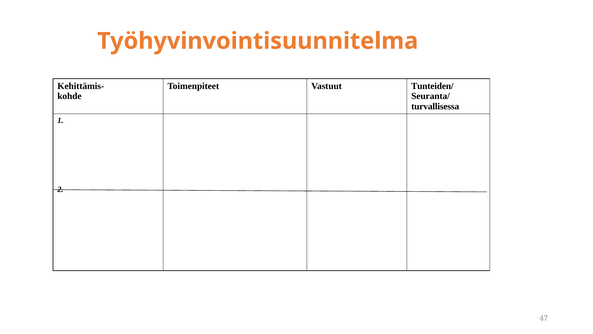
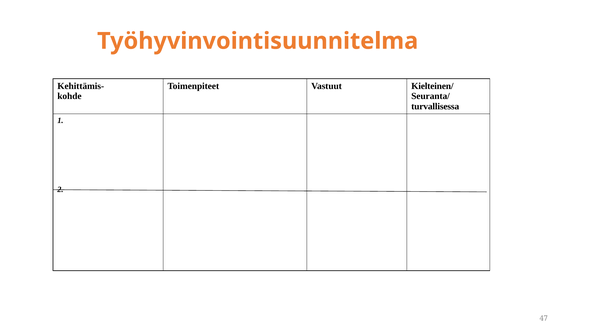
Tunteiden/: Tunteiden/ -> Kielteinen/ (432, 86)
